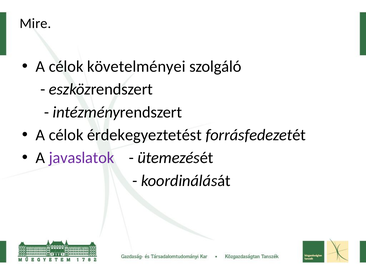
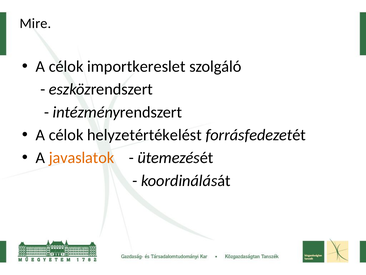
követelményei: követelményei -> importkereslet (136, 66)
érdekegyeztetést: érdekegyeztetést -> helyzetértékelést (144, 135)
javaslatok colour: purple -> orange (81, 158)
